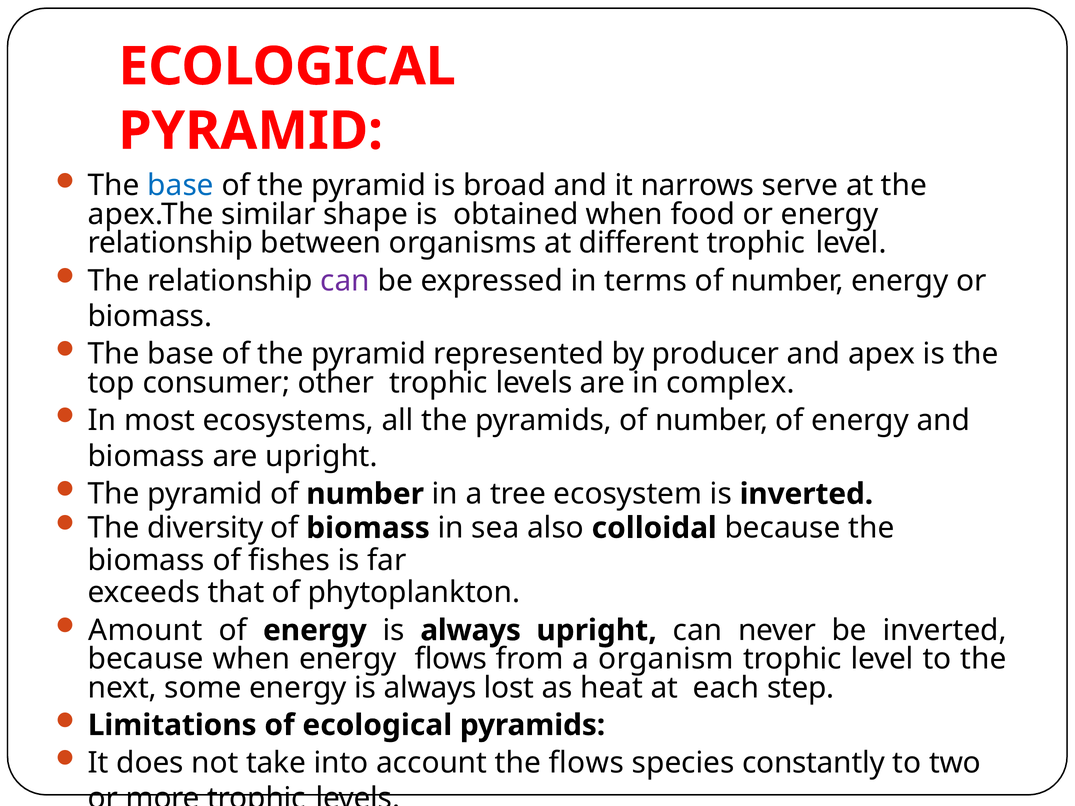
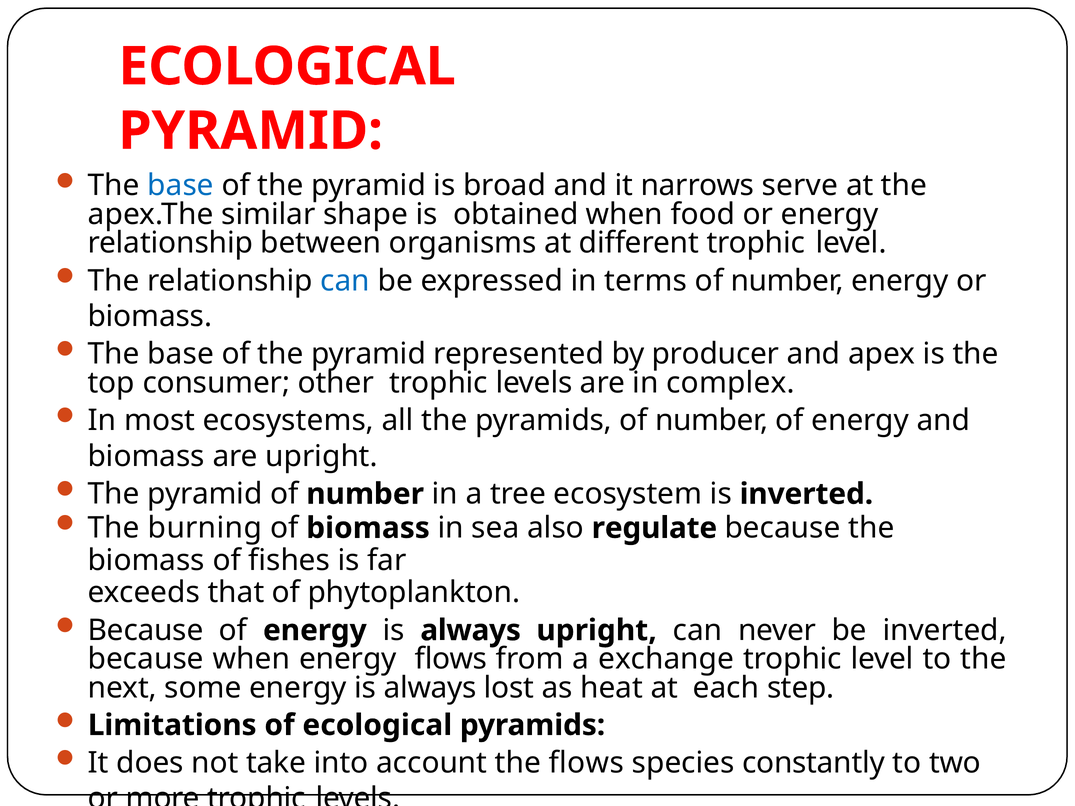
can colour: purple -> blue (345, 281)
diversity: diversity -> burning (205, 528)
colloidal: colloidal -> regulate (654, 528)
Amount: Amount -> Because (146, 631)
organism: organism -> exchange (666, 659)
